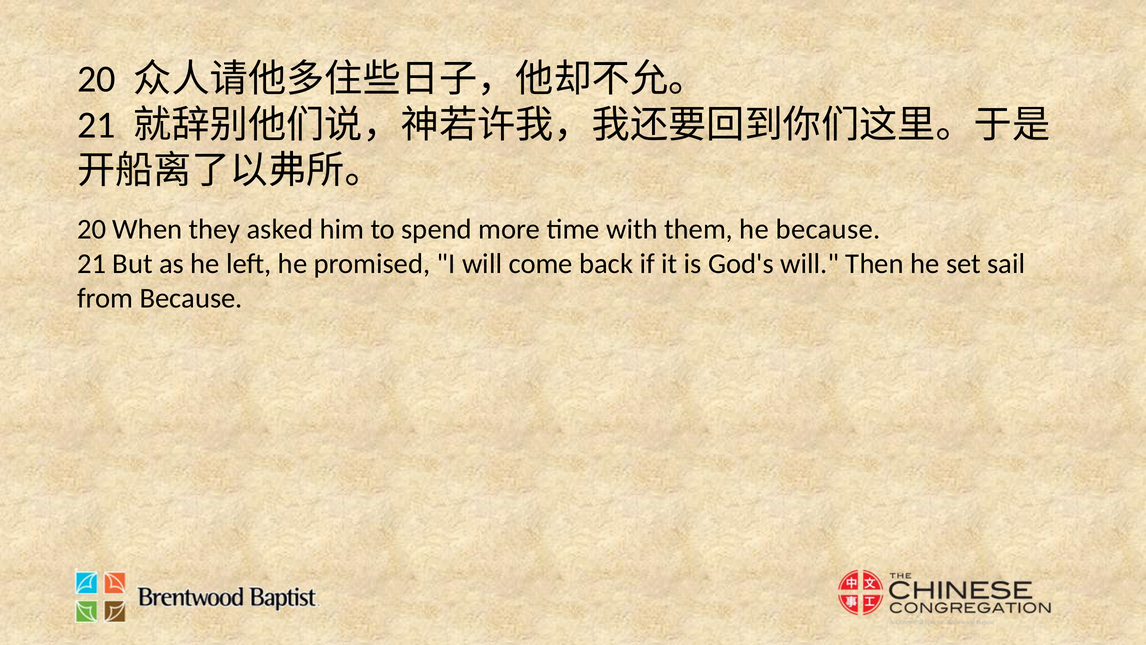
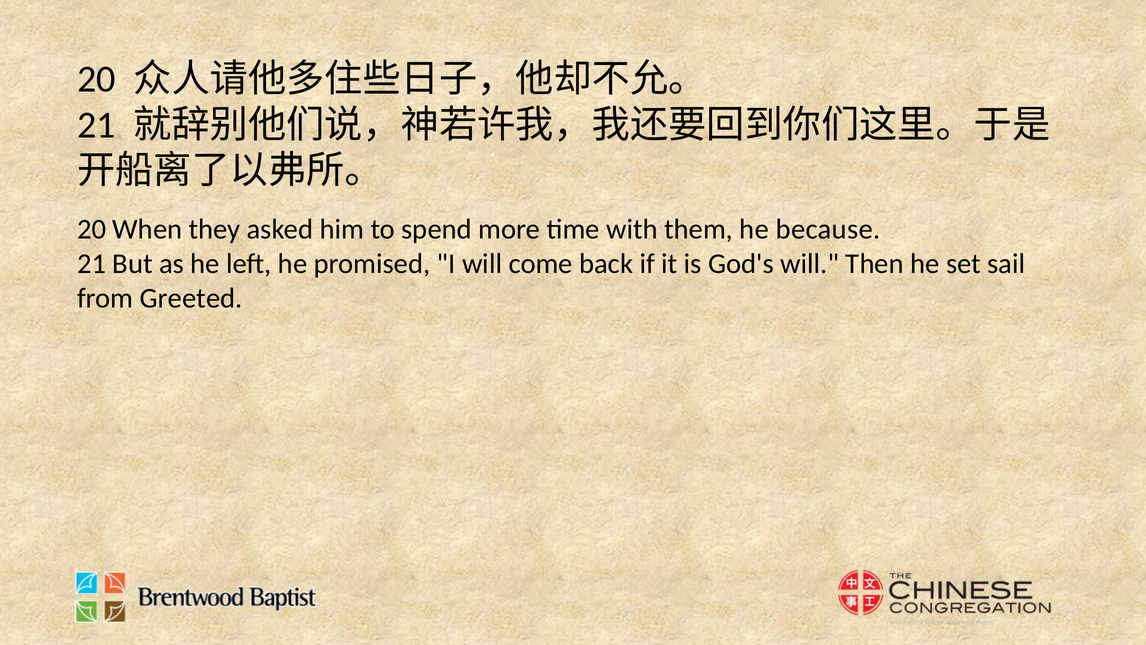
from Because: Because -> Greeted (191, 298)
